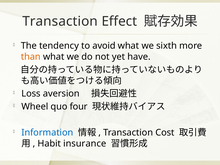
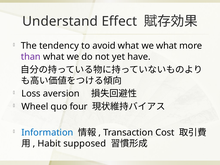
Transaction: Transaction -> Understand (60, 21)
we sixth: sixth -> what (167, 46)
than colour: orange -> purple (31, 57)
insurance: insurance -> supposed (85, 144)
